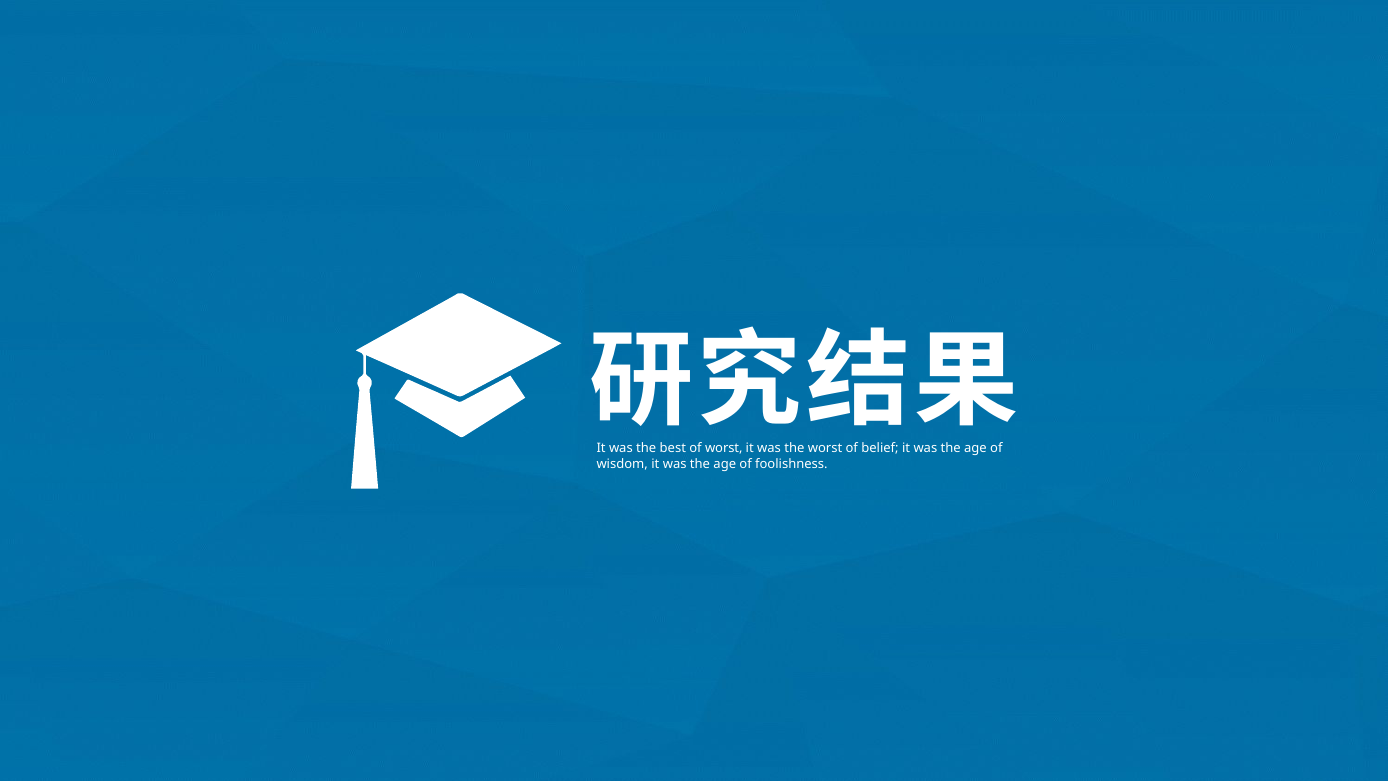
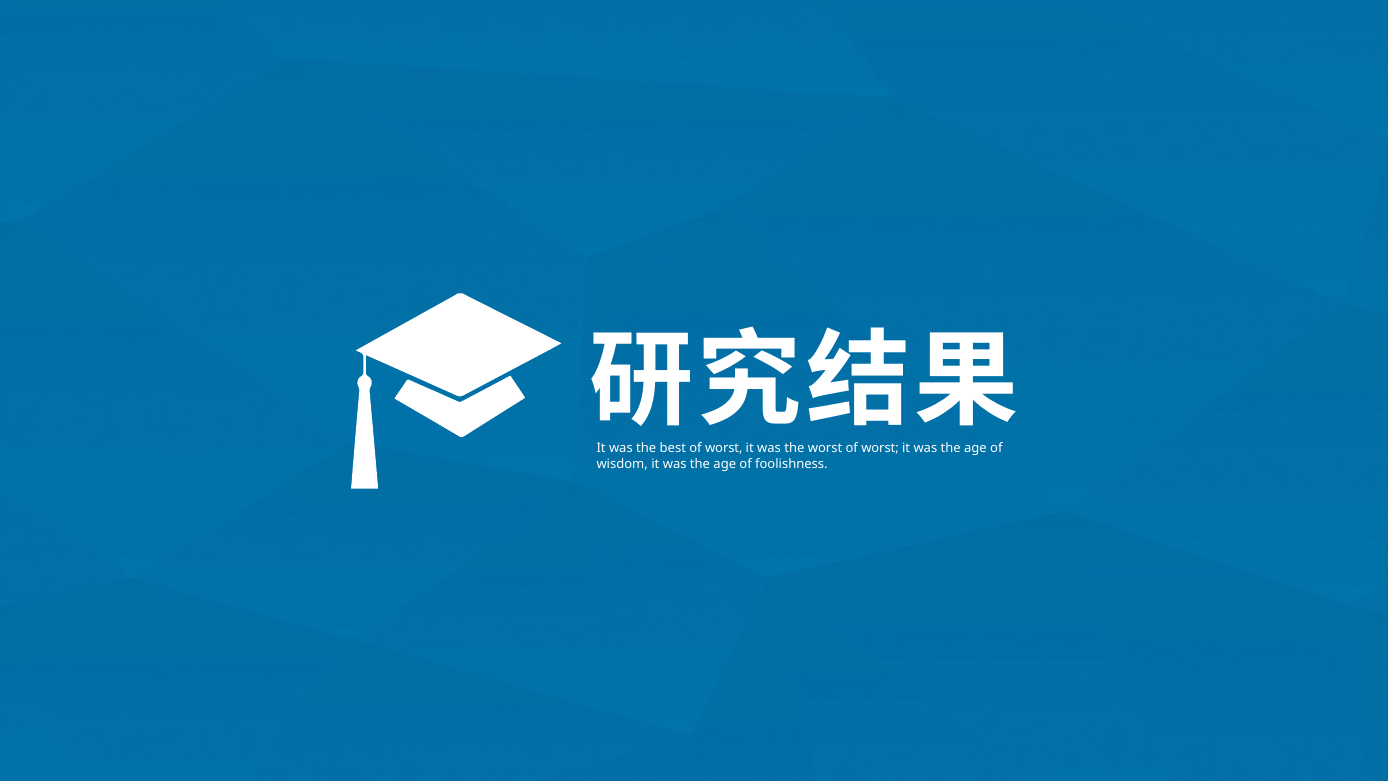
worst of belief: belief -> worst (880, 448)
